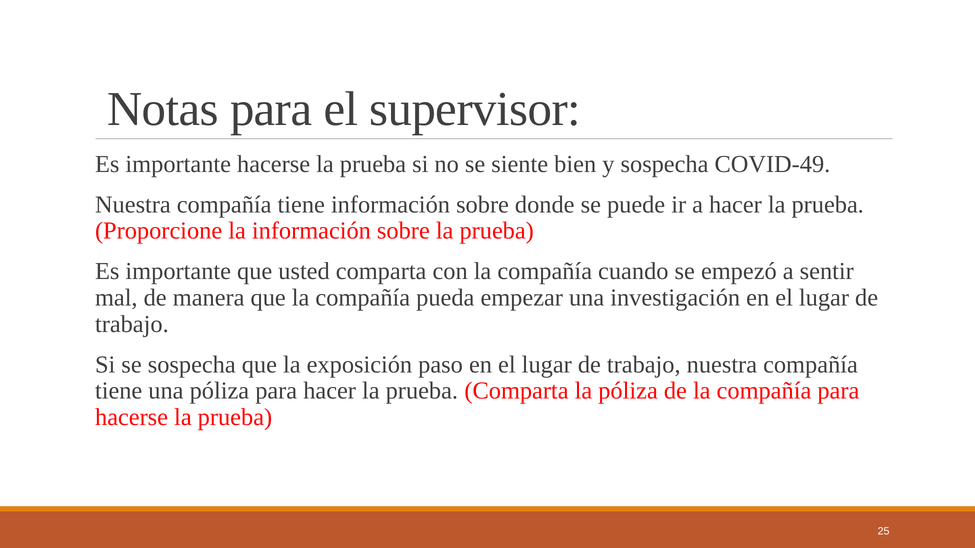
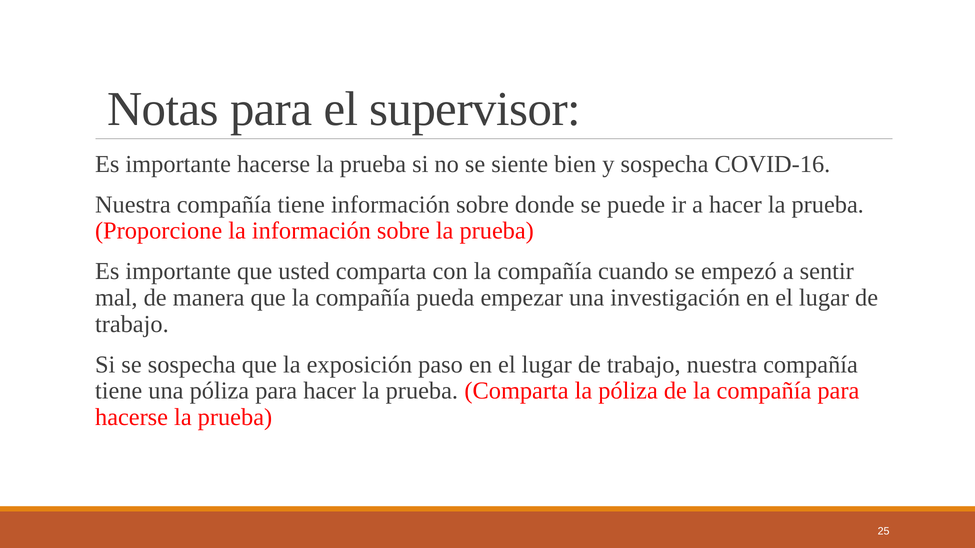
COVID-49: COVID-49 -> COVID-16 (772, 164)
